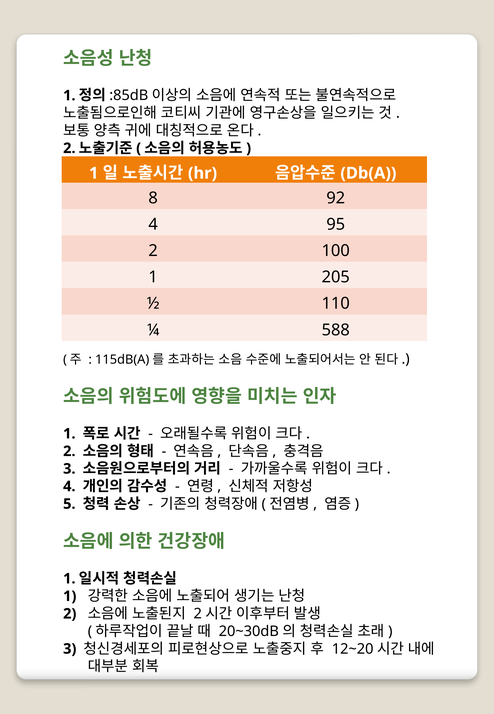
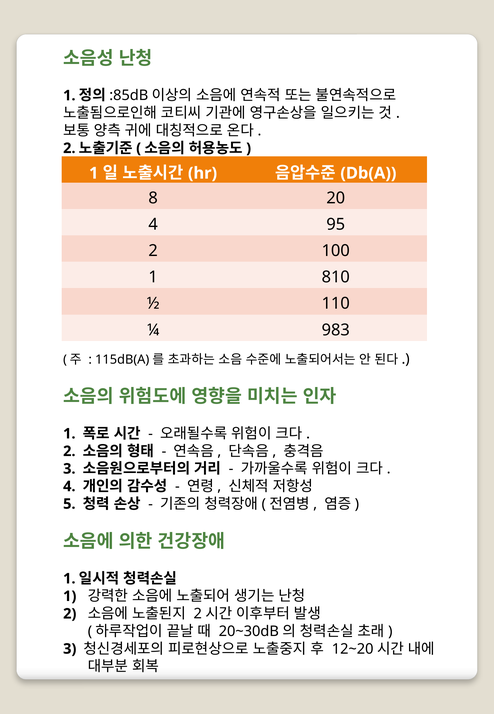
92: 92 -> 20 (336, 198)
205: 205 -> 810 (336, 277)
588: 588 -> 983 (336, 330)
